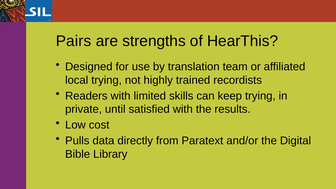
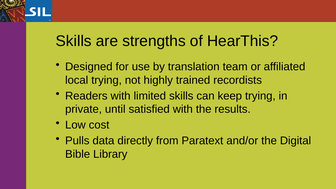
Pairs: Pairs -> Skills (74, 41)
